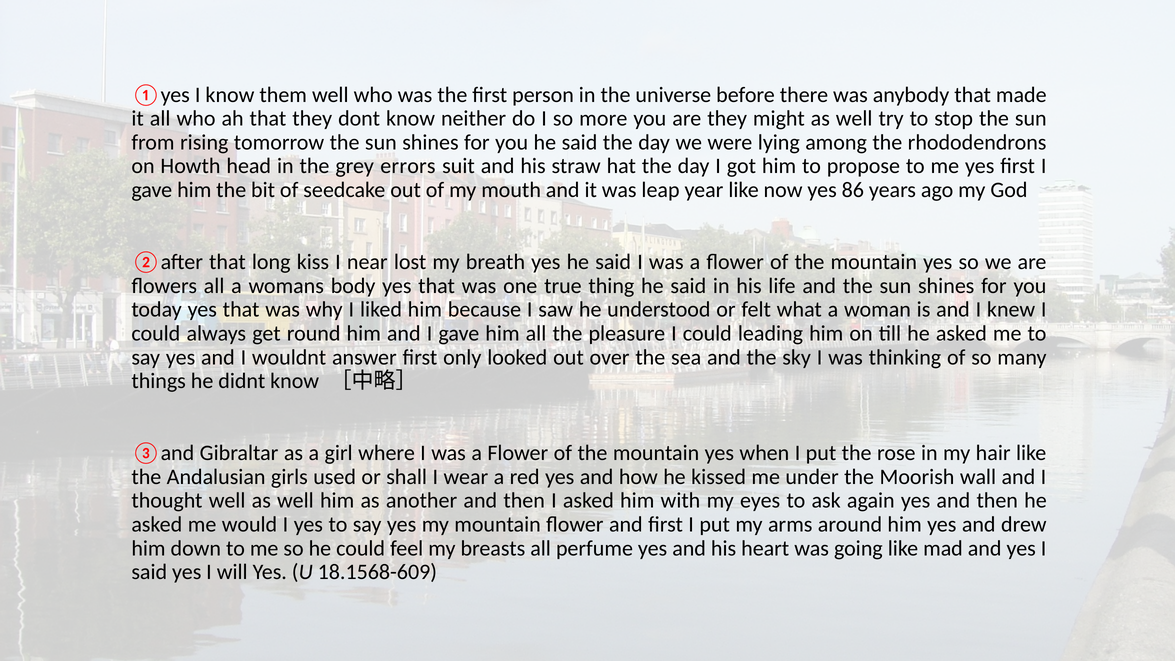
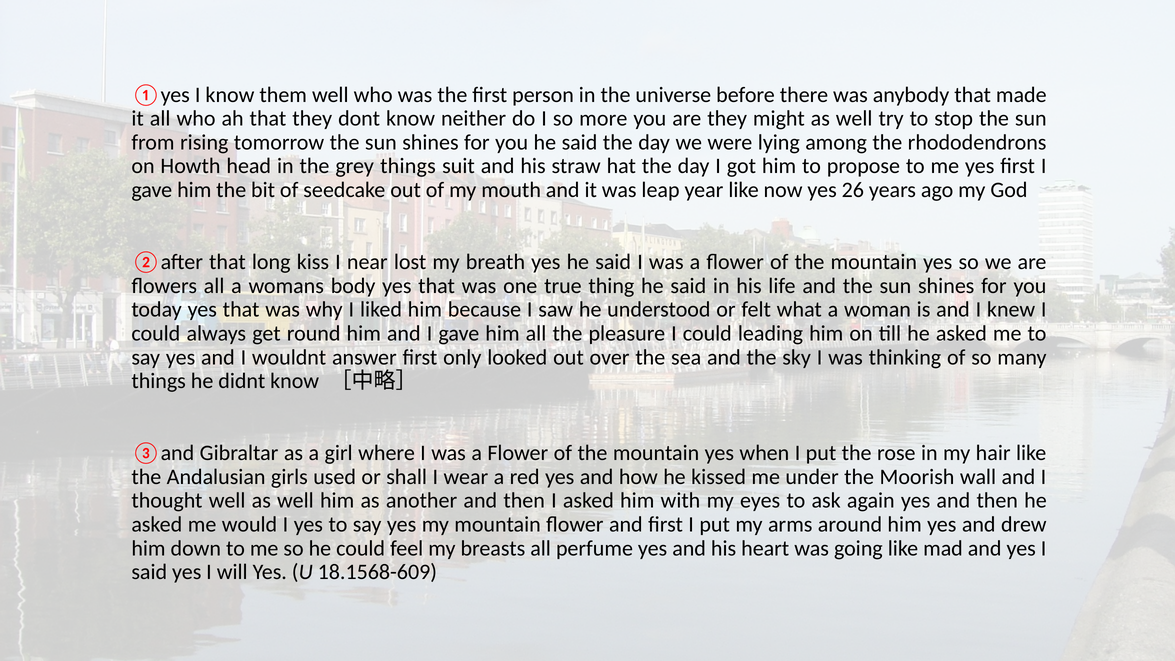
grey errors: errors -> things (408, 166)
86: 86 -> 26 (853, 190)
